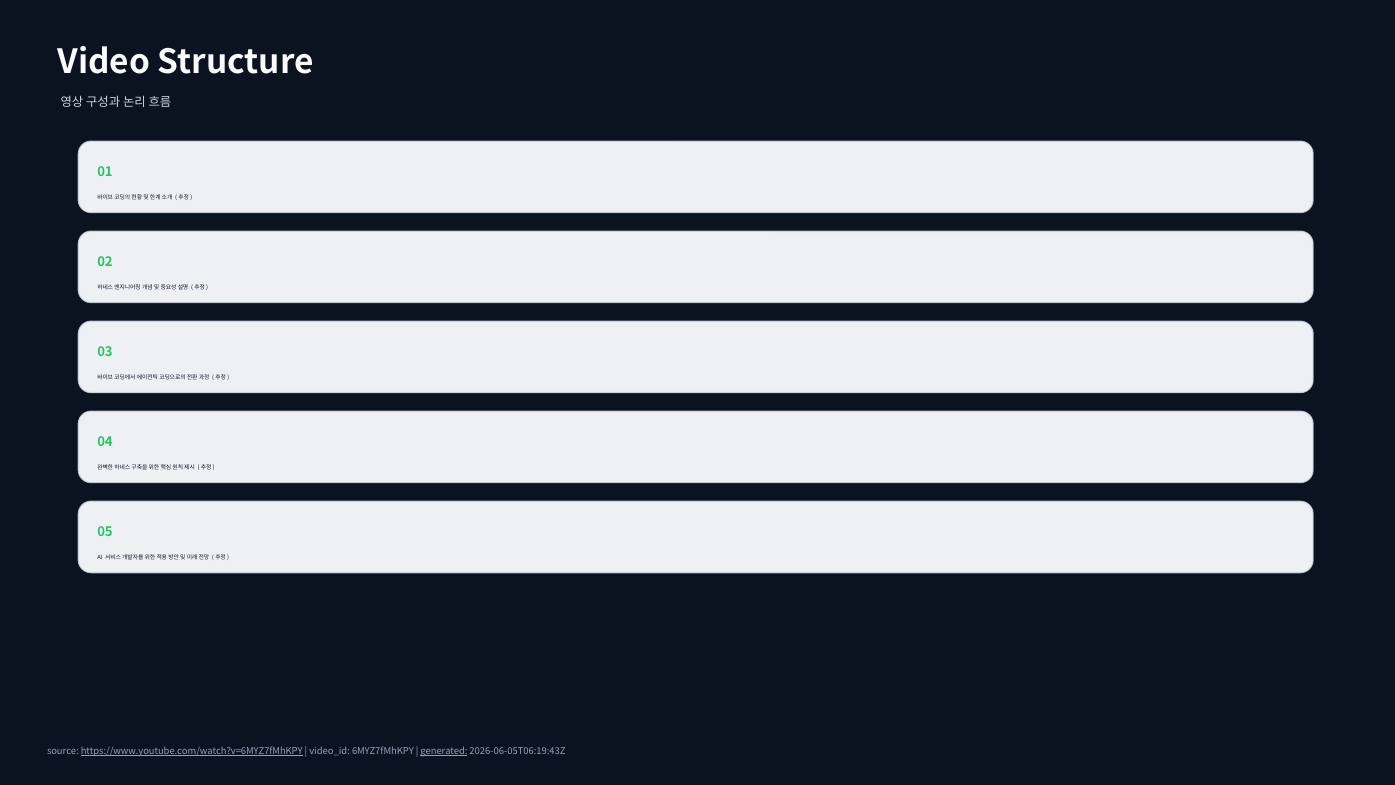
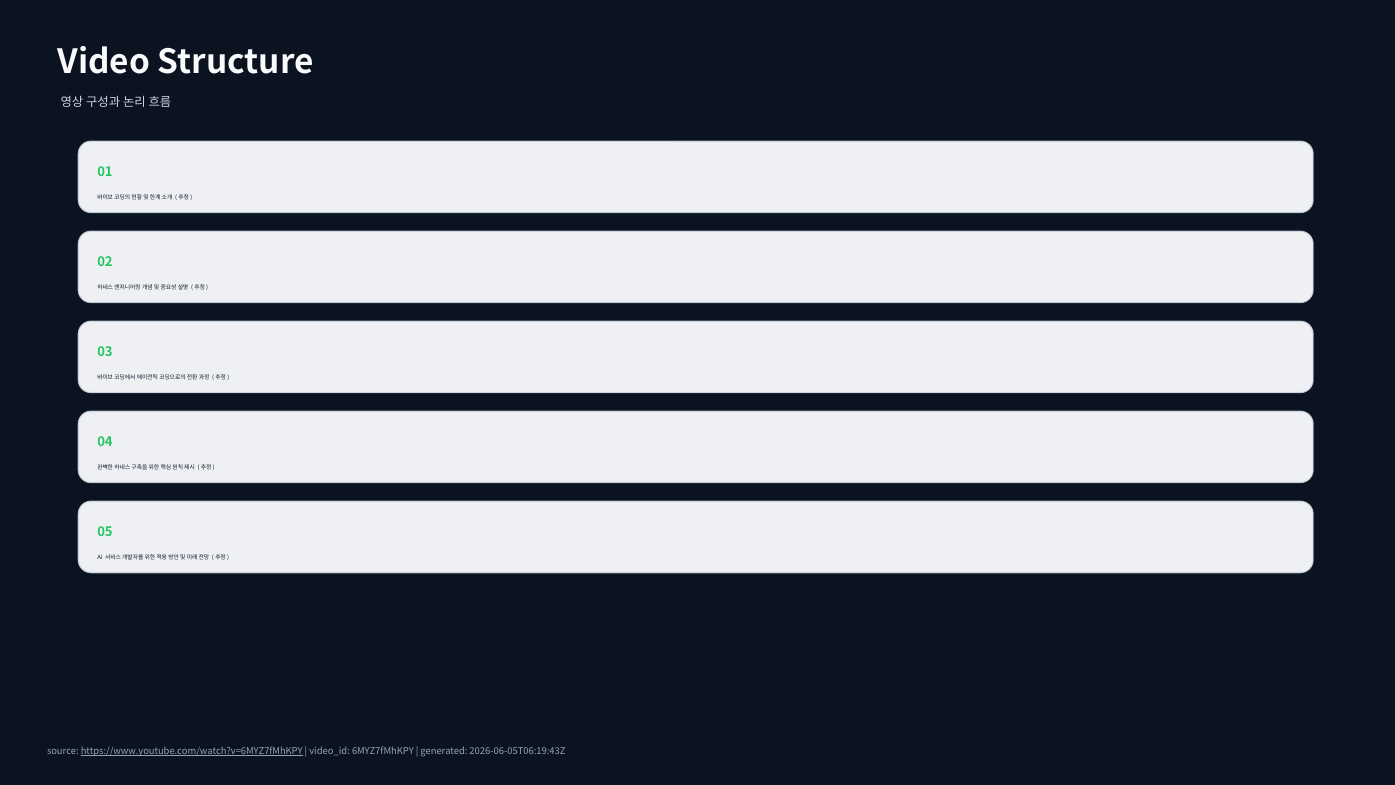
generated underline: present -> none (444, 751)
